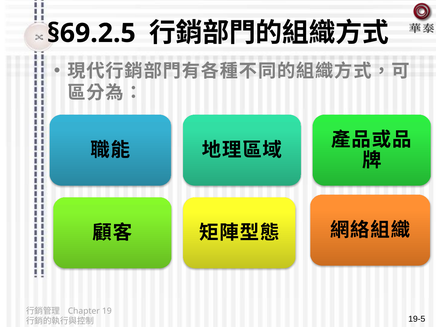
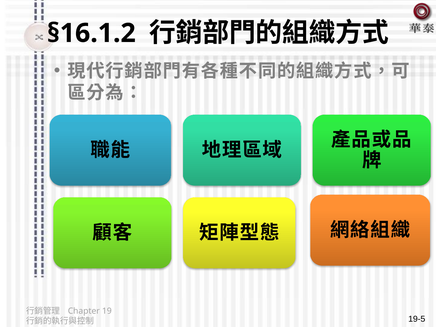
§69.2.5: §69.2.5 -> §16.1.2 (91, 33)
